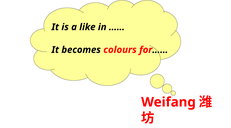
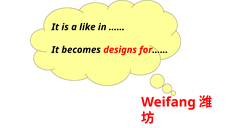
colours: colours -> designs (120, 50)
